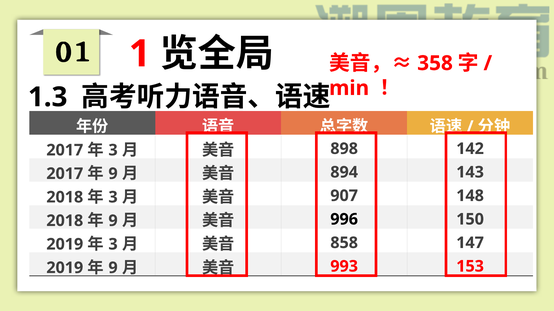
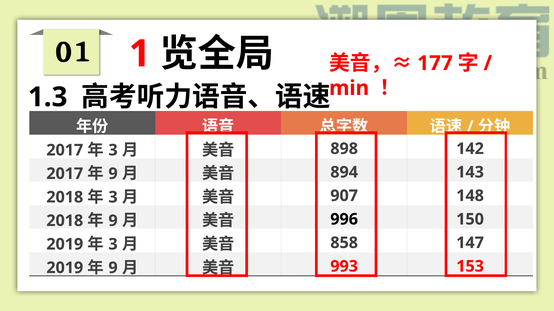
358: 358 -> 177 (435, 63)
